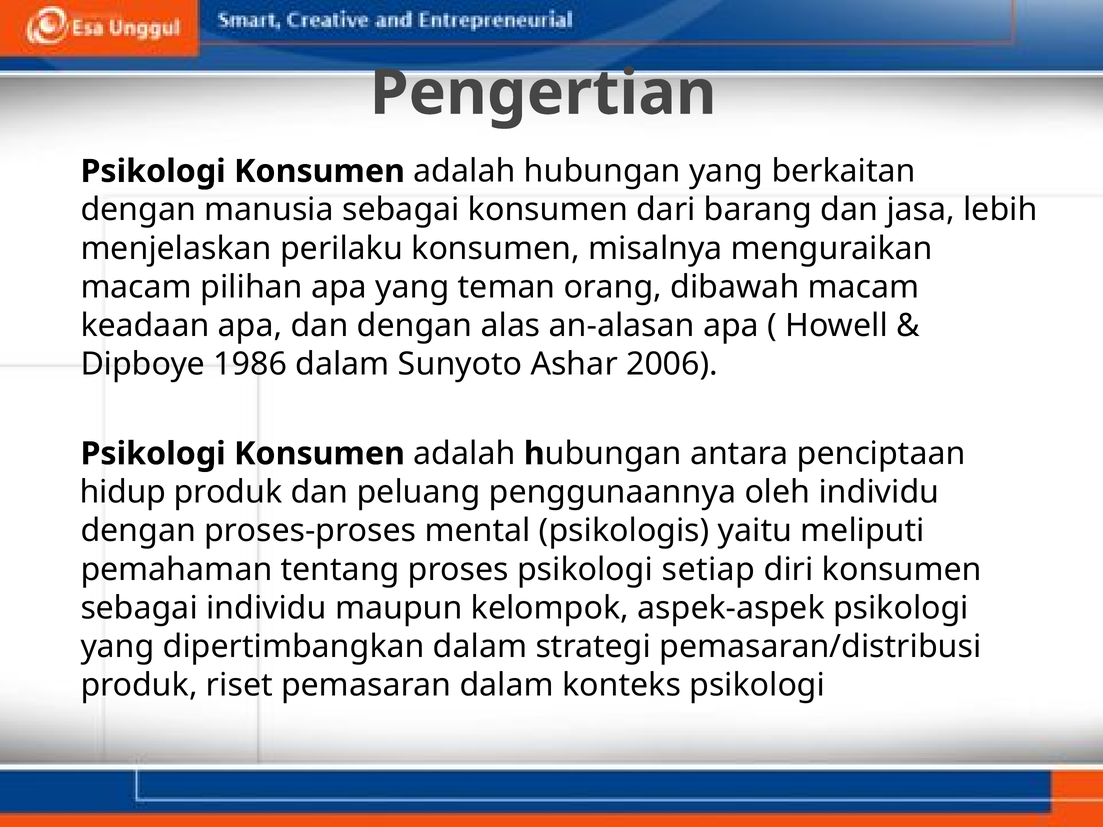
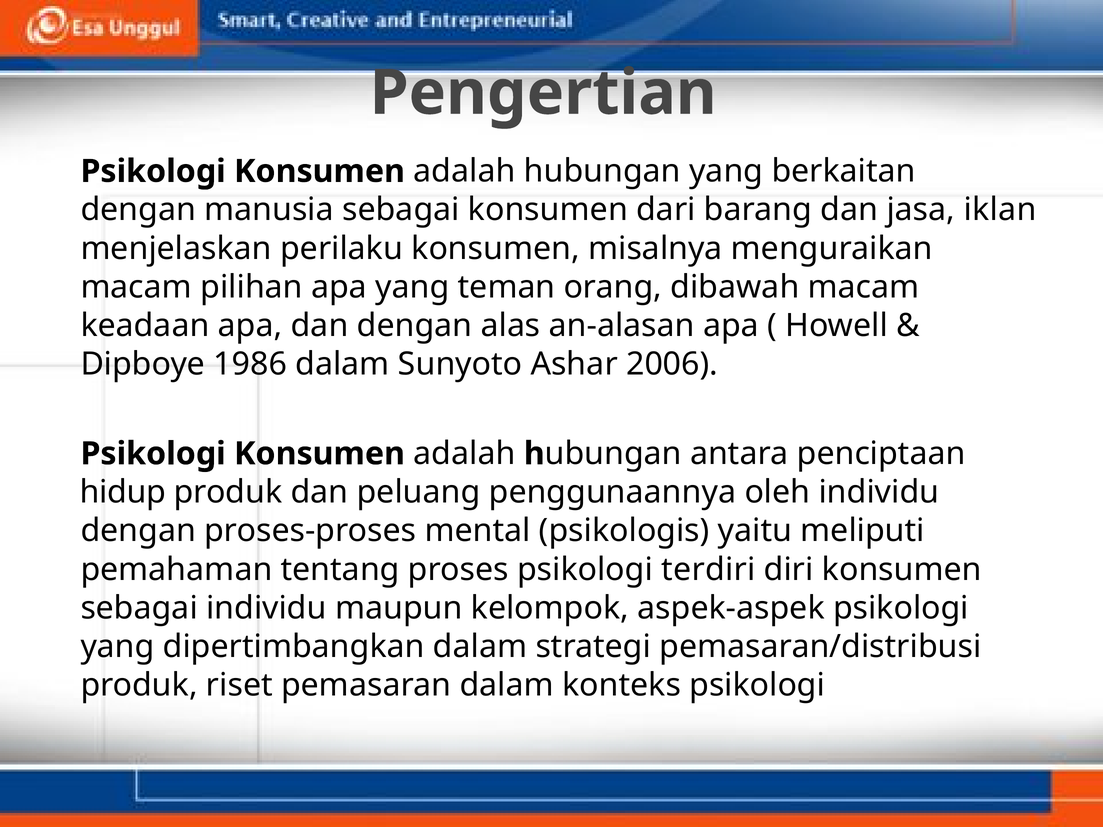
lebih: lebih -> iklan (1000, 210)
setiap: setiap -> terdiri (708, 570)
